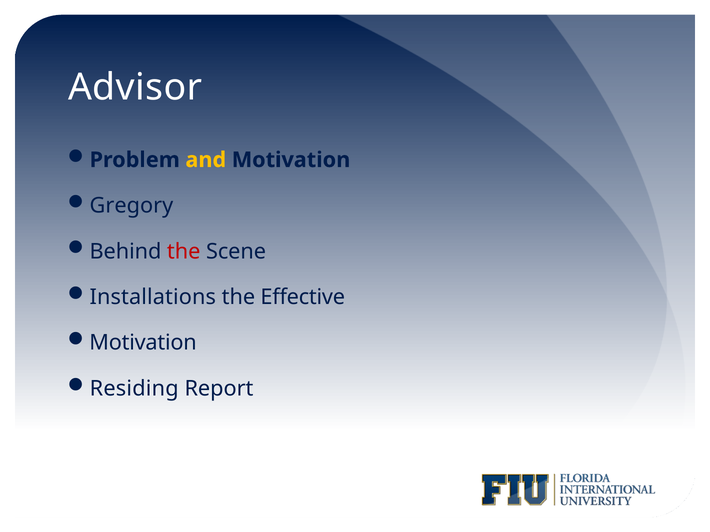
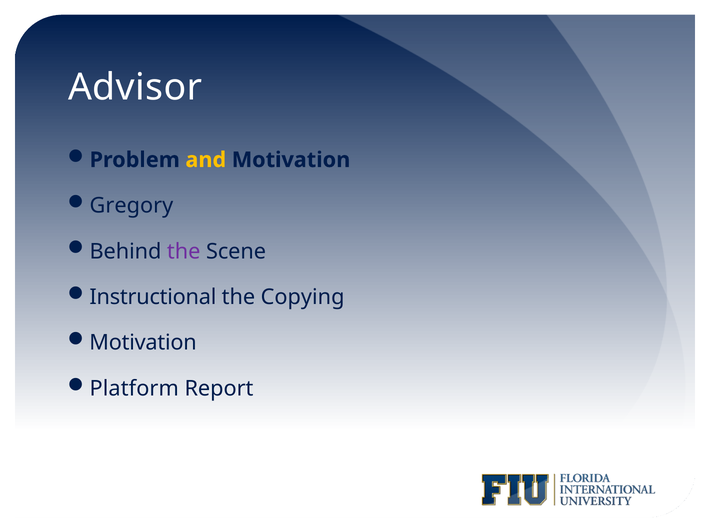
the colour: red -> purple (184, 252)
Installations: Installations -> Instructional (153, 297)
Effective: Effective -> Copying (303, 297)
Residing: Residing -> Platform (134, 389)
